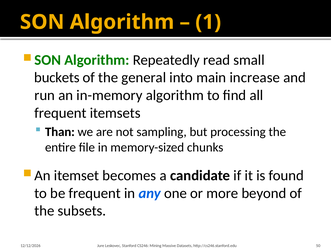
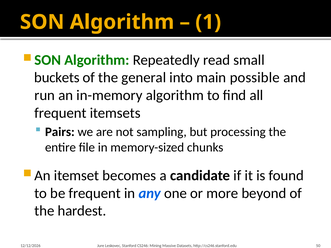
increase: increase -> possible (255, 78)
Than: Than -> Pairs (60, 132)
subsets: subsets -> hardest (82, 211)
